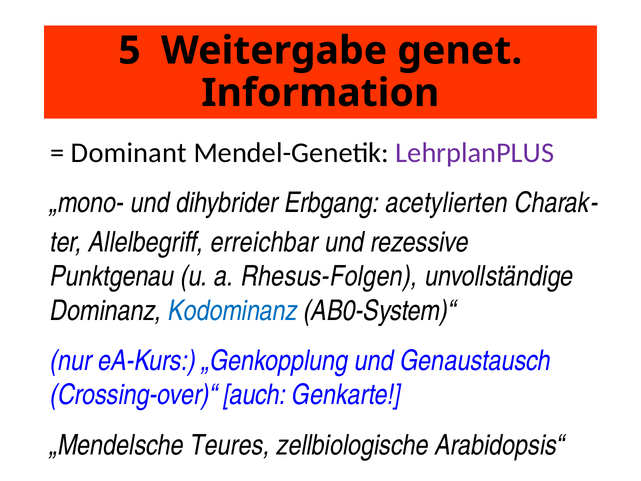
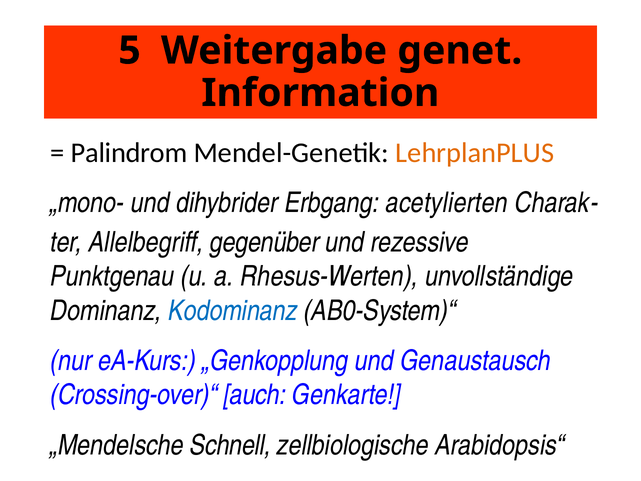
Dominant: Dominant -> Palindrom (129, 153)
LehrplanPLUS colour: purple -> orange (475, 153)
erreichbar: erreichbar -> gegenüber (265, 242)
Rhesus-Folgen: Rhesus-Folgen -> Rhesus-Werten (329, 276)
Teures: Teures -> Schnell (230, 445)
